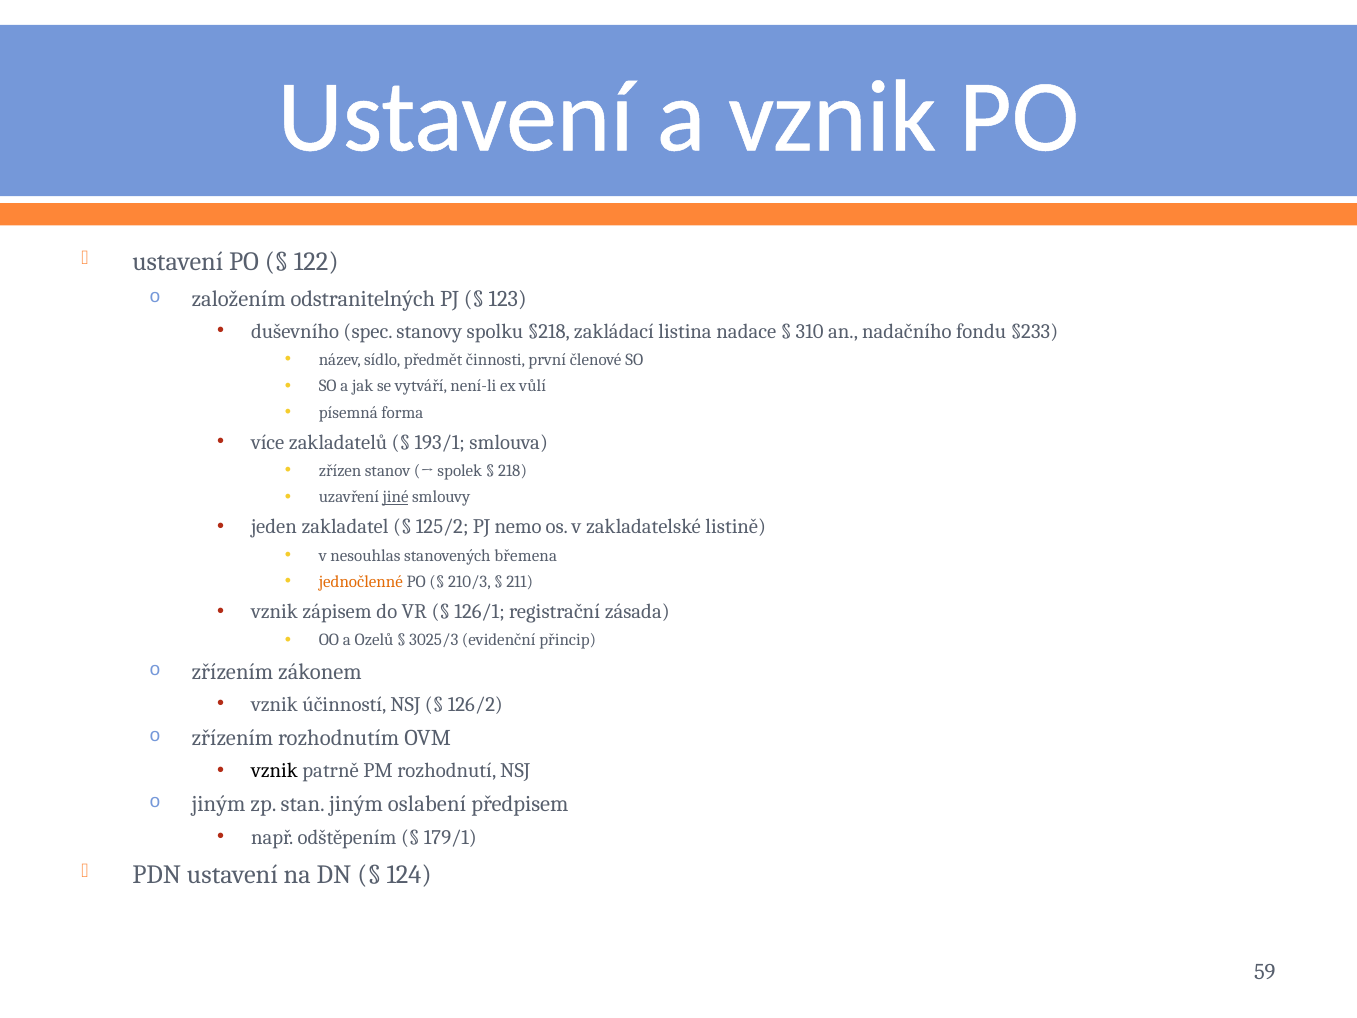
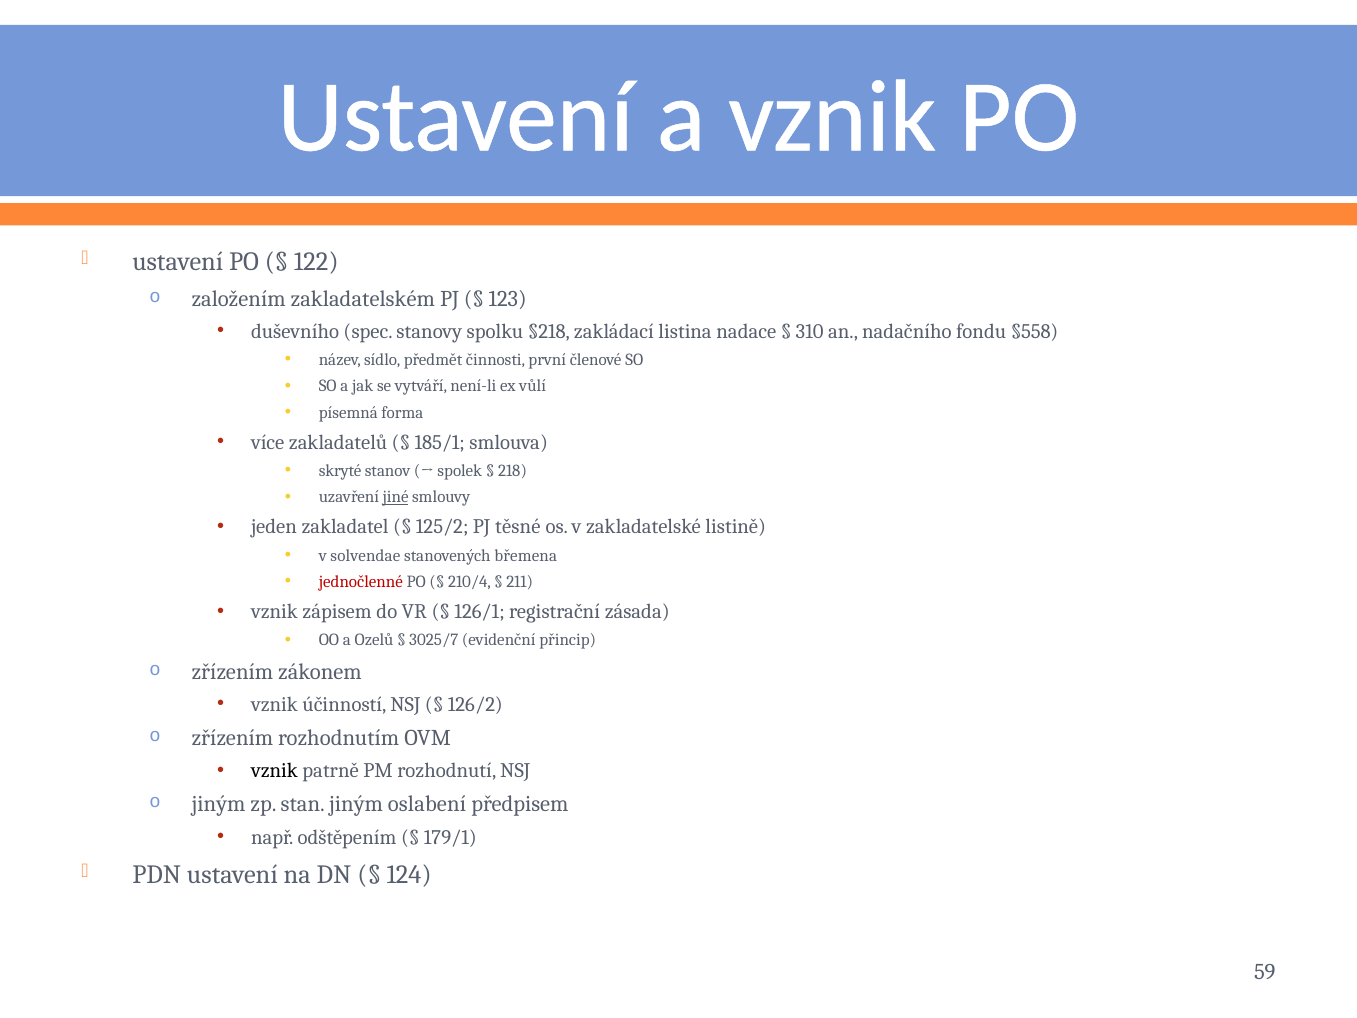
odstranitelných: odstranitelných -> zakladatelském (363, 299)
§233: §233 -> §558 (1035, 331)
193/1: 193/1 -> 185/1 (440, 442)
zřízen: zřízen -> skryté (340, 471)
nemo: nemo -> těsné (518, 527)
nesouhlas: nesouhlas -> solvendae (365, 555)
jednočlenné colour: orange -> red (361, 582)
210/3: 210/3 -> 210/4 (469, 582)
3025/3: 3025/3 -> 3025/7 (434, 640)
